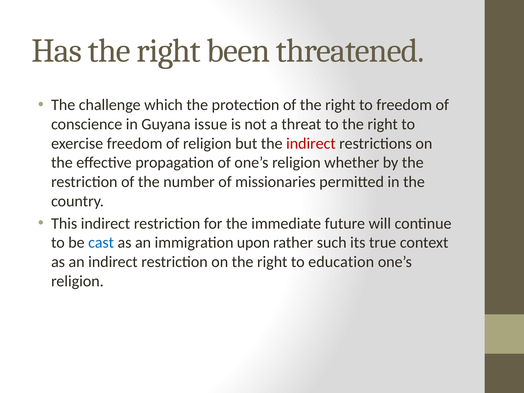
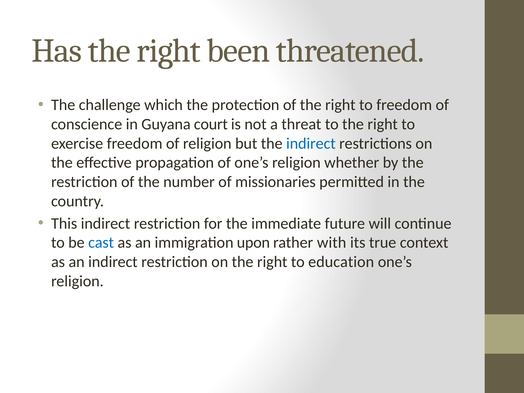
issue: issue -> court (211, 124)
indirect colour: red -> blue (311, 143)
such: such -> with (332, 243)
